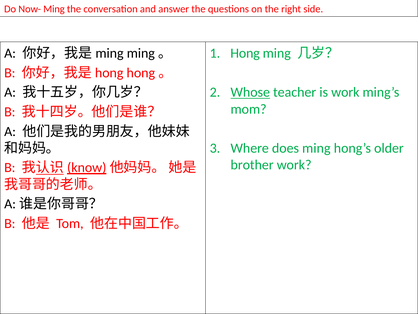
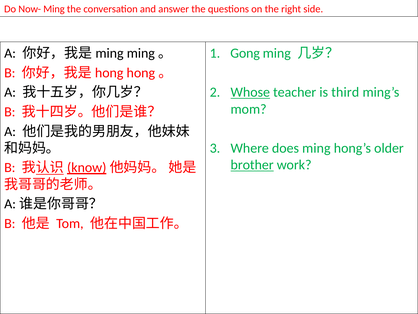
Hong: Hong -> Gong (245, 53)
is work: work -> third (345, 92)
brother underline: none -> present (252, 165)
